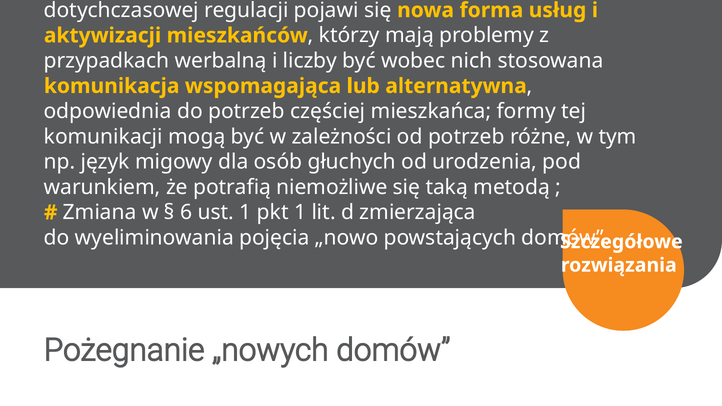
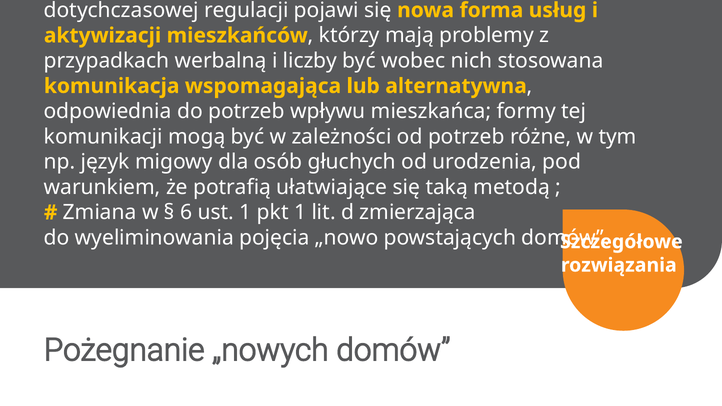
częściej: częściej -> wpływu (328, 111)
niemożliwe: niemożliwe -> ułatwiające (332, 187)
